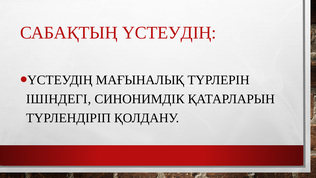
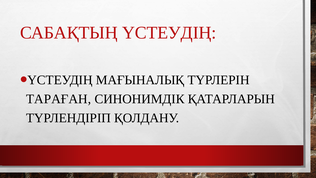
ІШІНДЕГІ: ІШІНДЕГІ -> ТАРАҒАН (59, 99)
